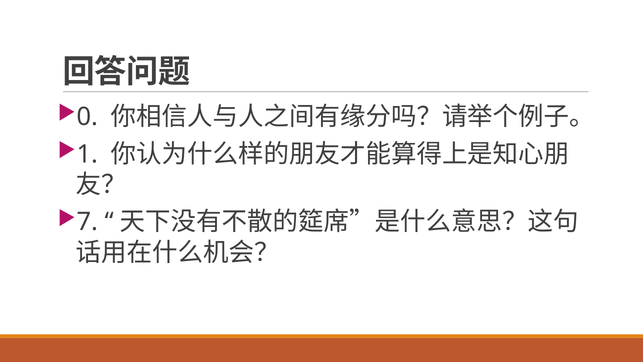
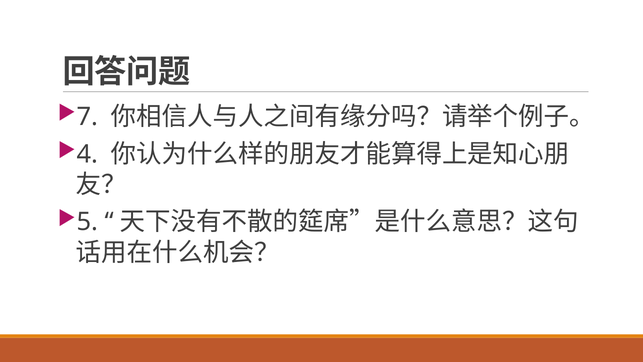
0: 0 -> 7 (87, 117)
1: 1 -> 4 (87, 154)
7: 7 -> 5 (87, 222)
